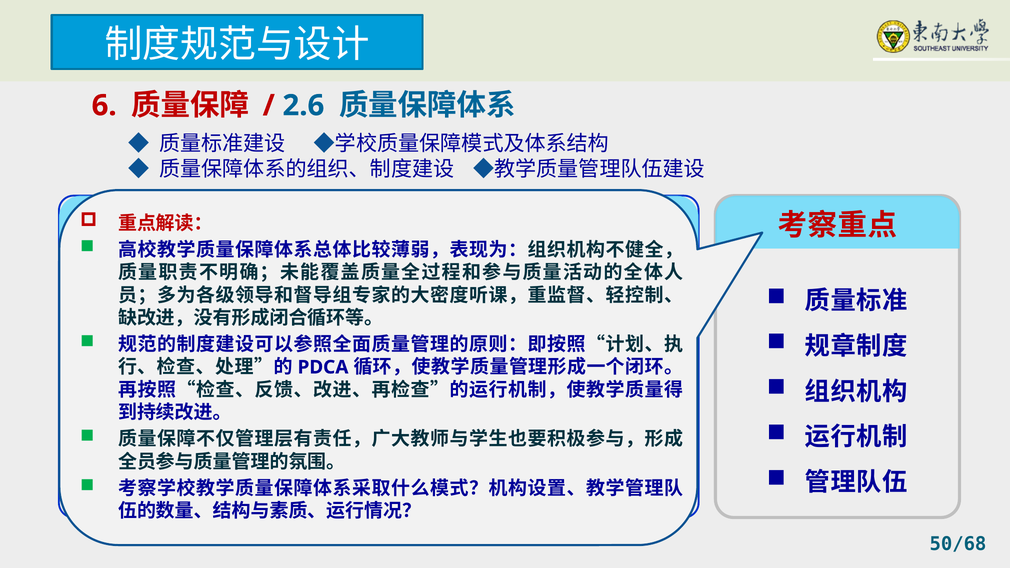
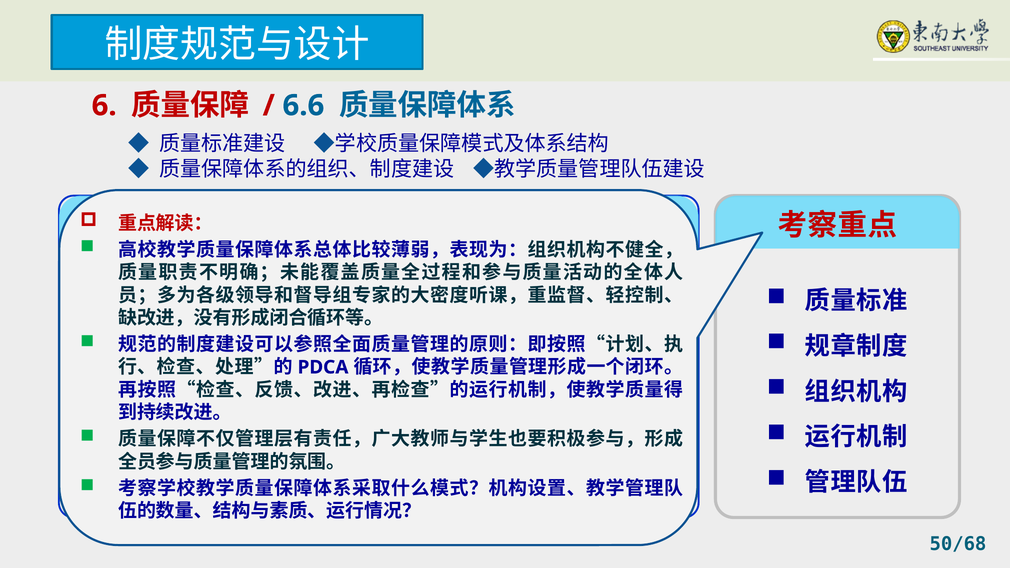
2.6: 2.6 -> 6.6 (303, 106)
